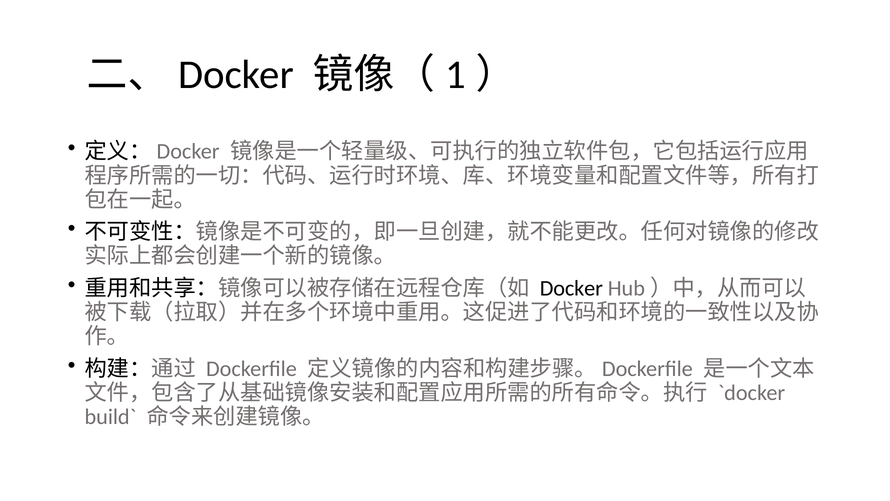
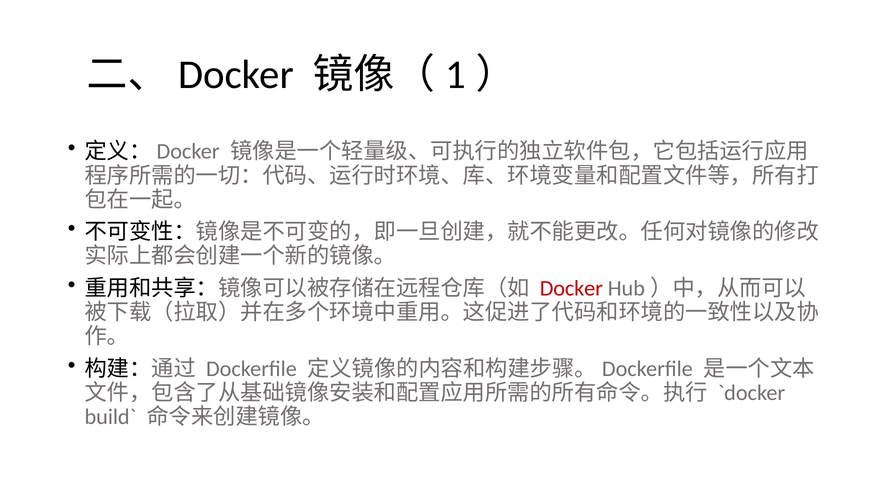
Docker colour: black -> red (571, 288)
